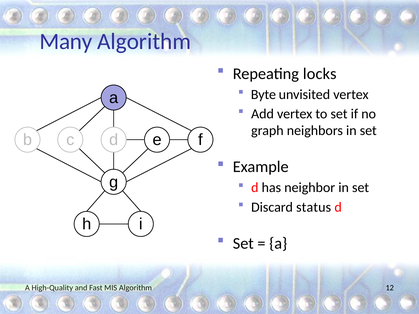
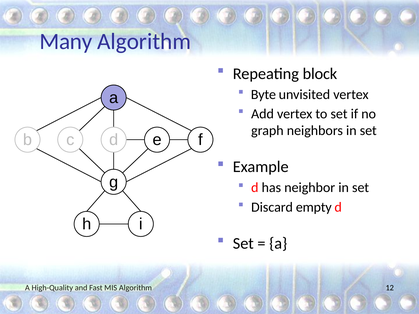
locks: locks -> block (320, 74)
status: status -> empty (314, 207)
